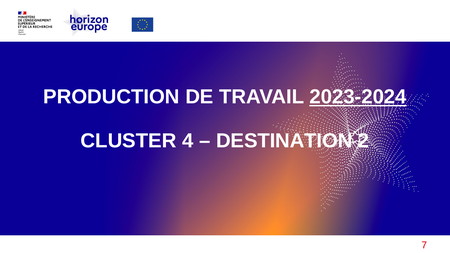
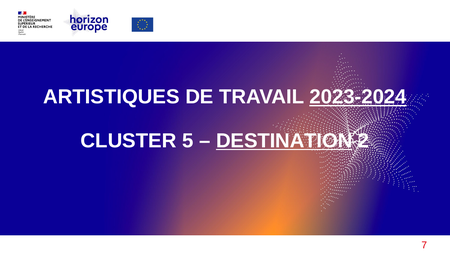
PRODUCTION: PRODUCTION -> ARTISTIQUES (111, 97)
4: 4 -> 5 (188, 141)
DESTINATION underline: none -> present (284, 141)
